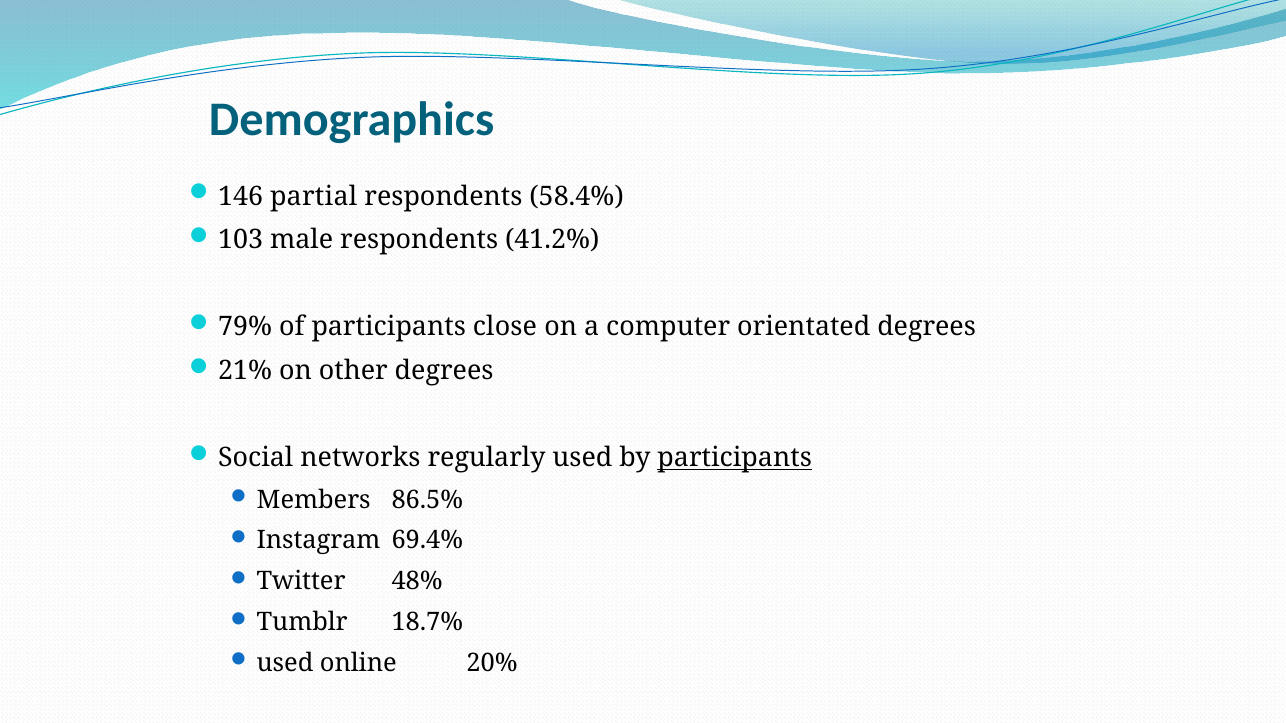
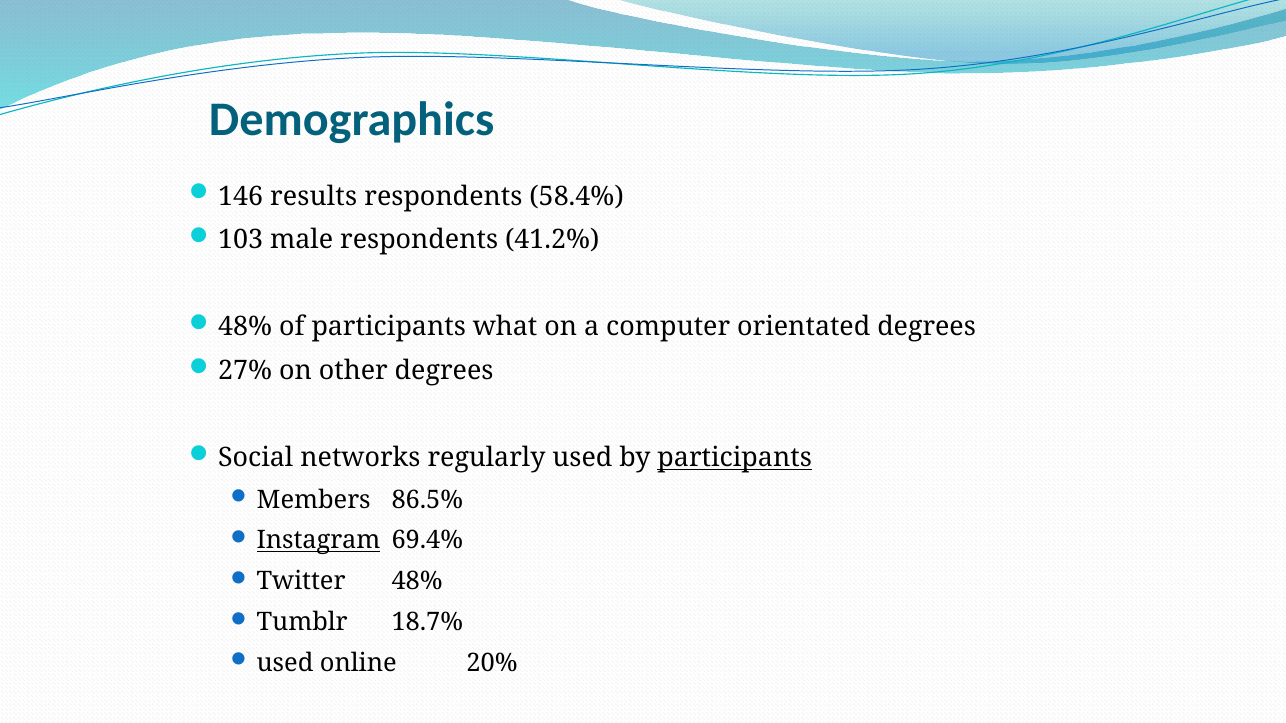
partial: partial -> results (314, 196)
79%: 79% -> 48% (245, 327)
close: close -> what (505, 327)
21%: 21% -> 27% (245, 371)
Instagram underline: none -> present (319, 541)
